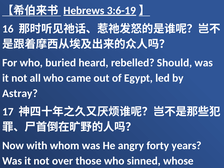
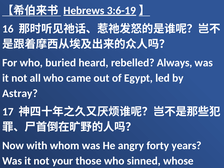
Should: Should -> Always (175, 63)
over: over -> your (63, 161)
